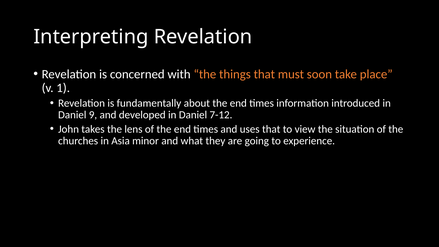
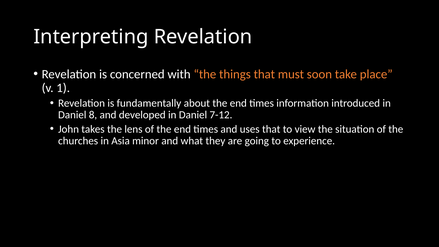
9: 9 -> 8 (93, 115)
